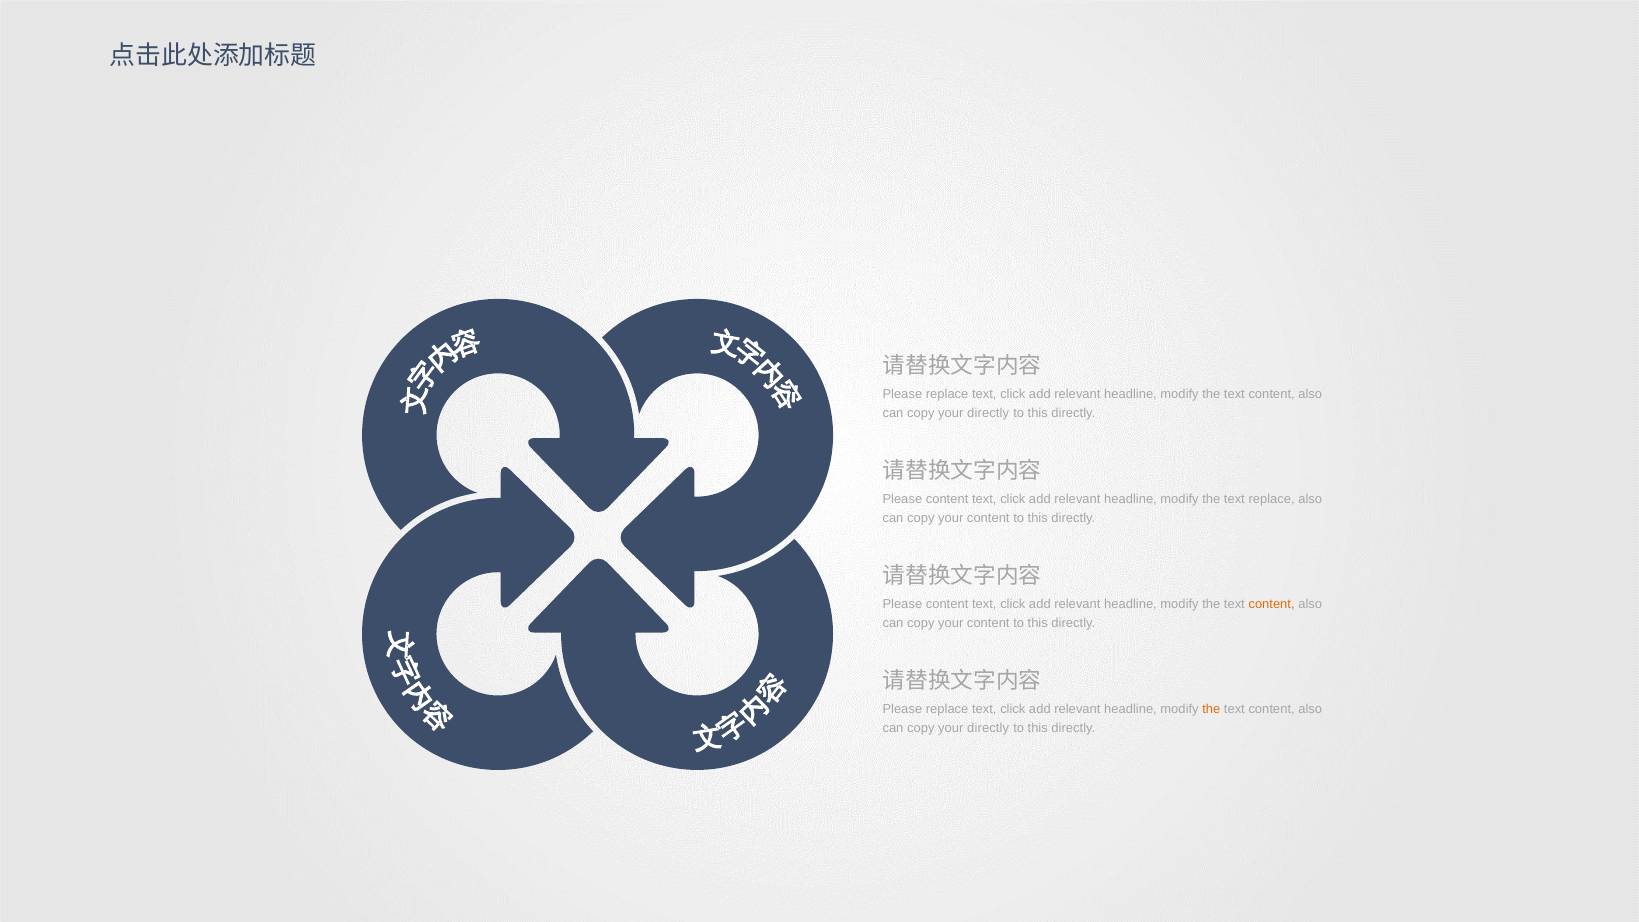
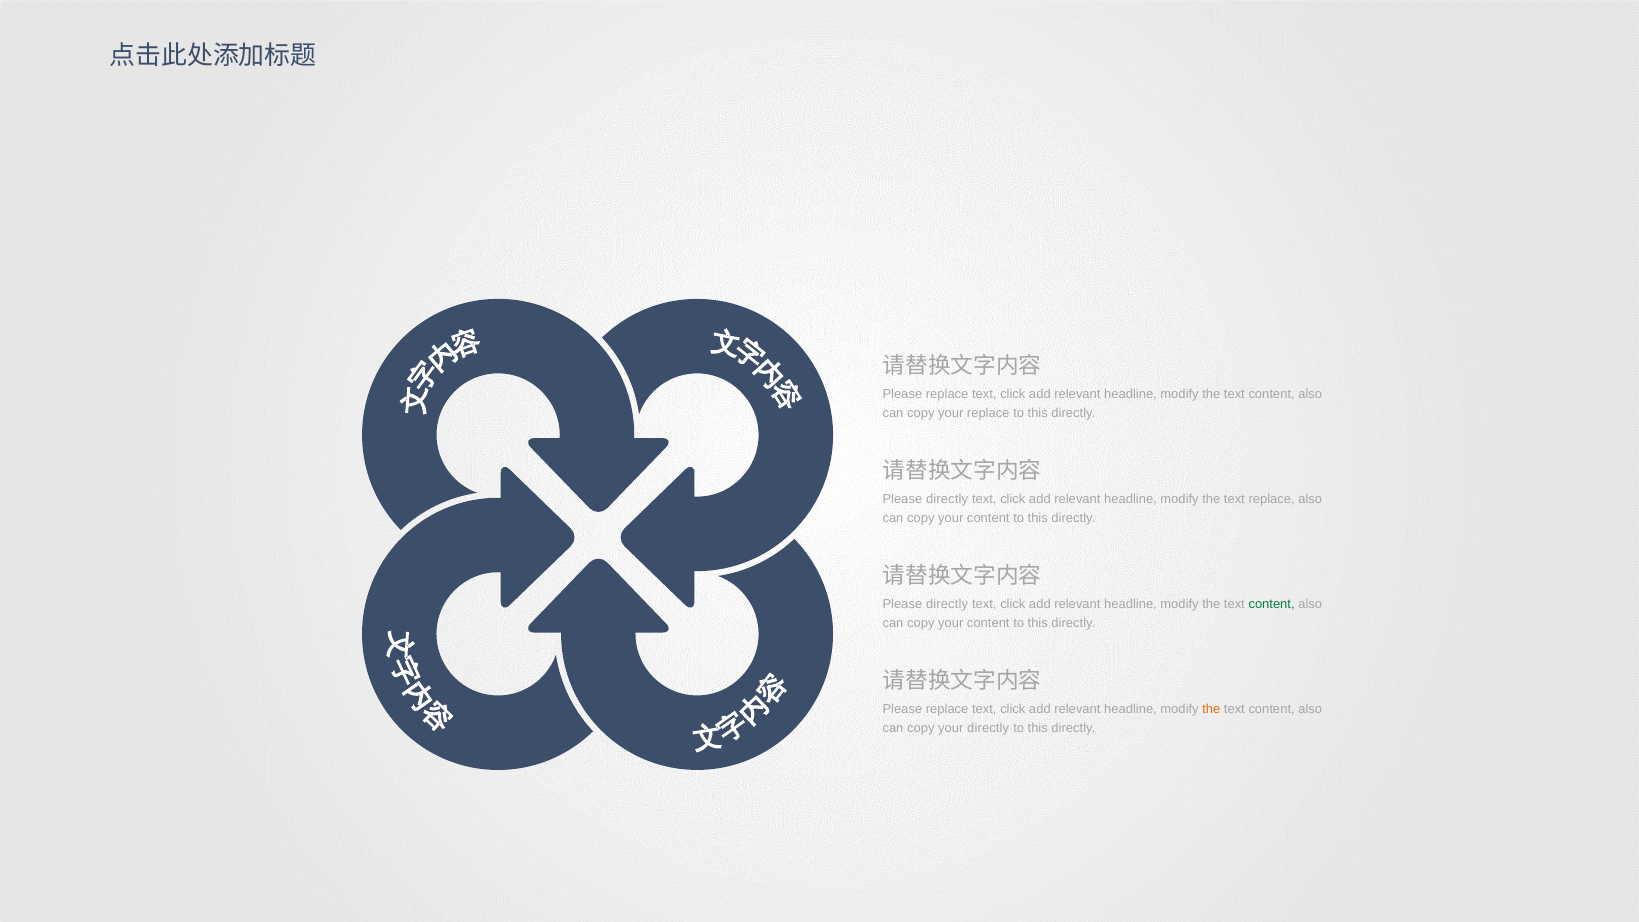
directly: directly -> replace (988, 413)
content: content -> directly (947, 499)
content: content -> directly (947, 604)
content colour: orange -> green (1272, 604)
